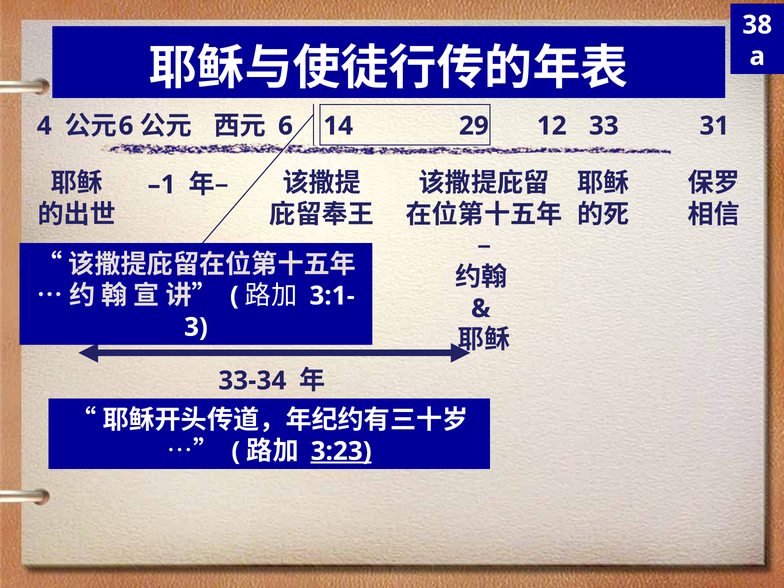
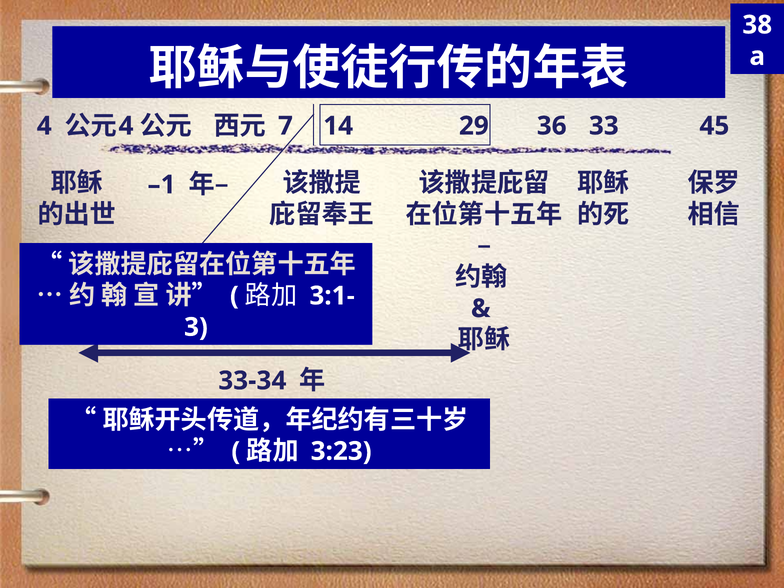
6: 6 -> 4 (126, 126)
6: 6 -> 7 (285, 126)
12: 12 -> 36 (552, 126)
31: 31 -> 45 (714, 126)
3:23 underline: present -> none (341, 451)
